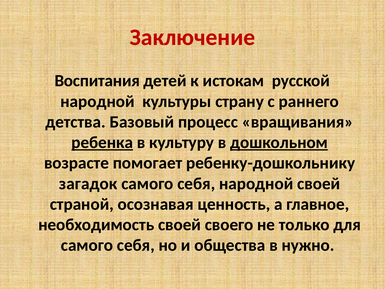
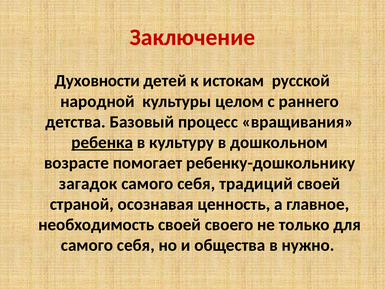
Воспитания: Воспитания -> Духовности (97, 81)
страну: страну -> целом (240, 101)
дошкольном underline: present -> none (279, 142)
себя народной: народной -> традиций (256, 183)
